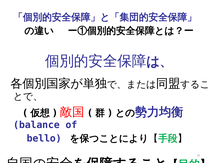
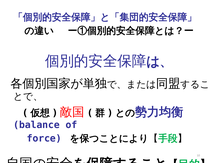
bello: bello -> force (44, 138)
